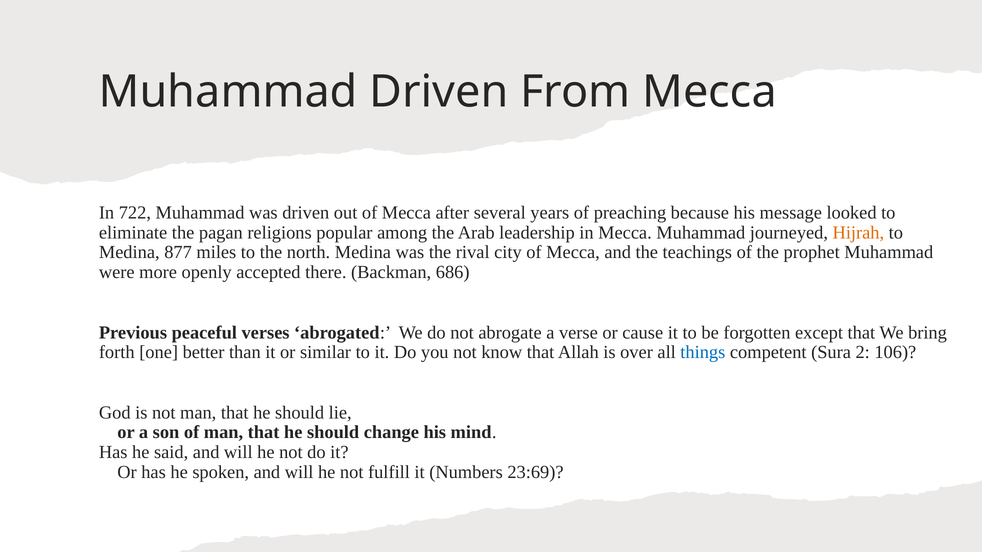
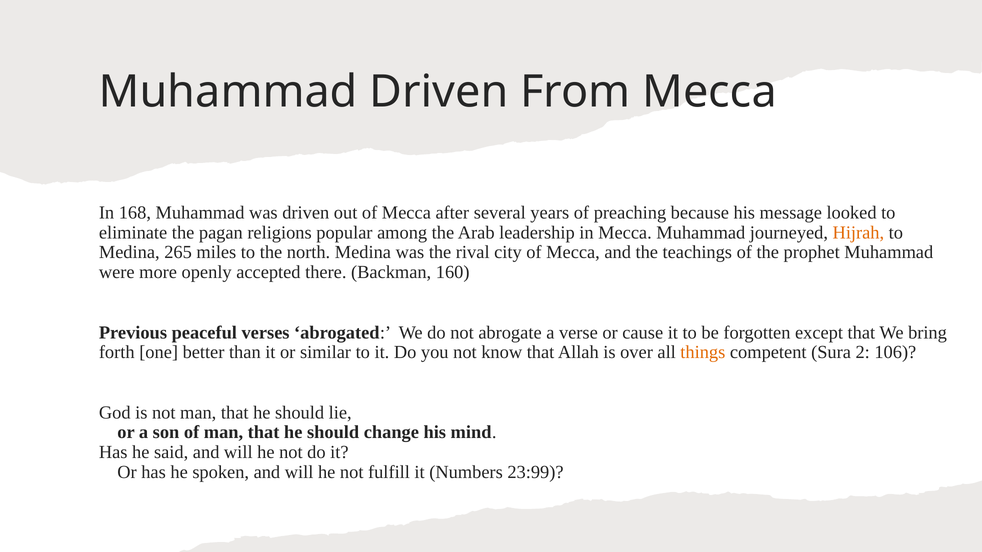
722: 722 -> 168 (135, 213)
877: 877 -> 265 (178, 253)
686: 686 -> 160 (453, 272)
things colour: blue -> orange (703, 353)
23:69: 23:69 -> 23:99 (535, 472)
